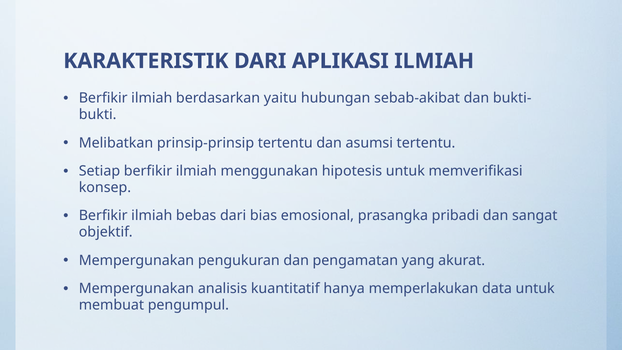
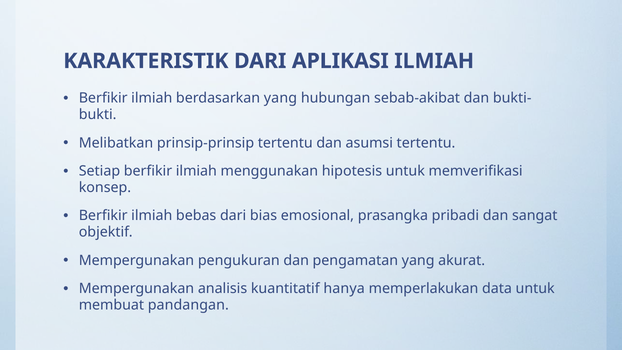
berdasarkan yaitu: yaitu -> yang (280, 98)
pengumpul: pengumpul -> pandangan (188, 305)
